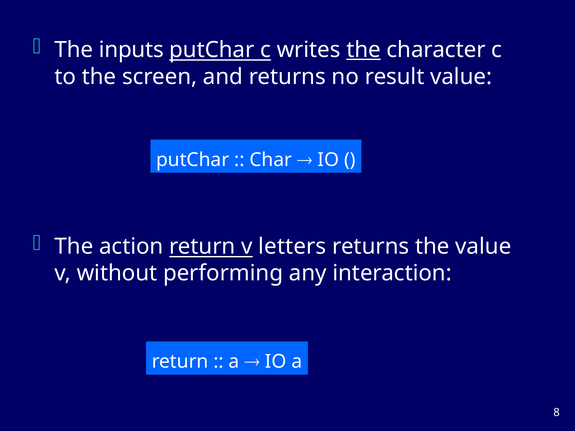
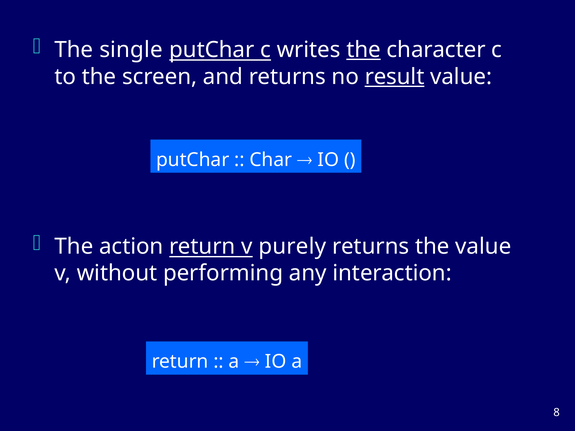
inputs: inputs -> single (131, 50)
result underline: none -> present (395, 77)
letters: letters -> purely (292, 247)
